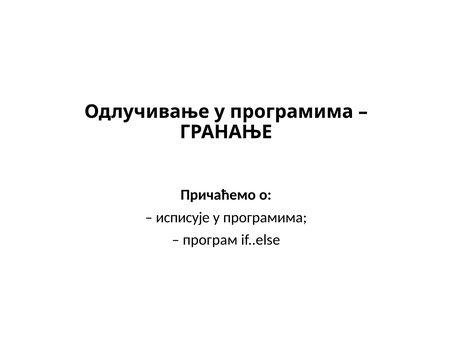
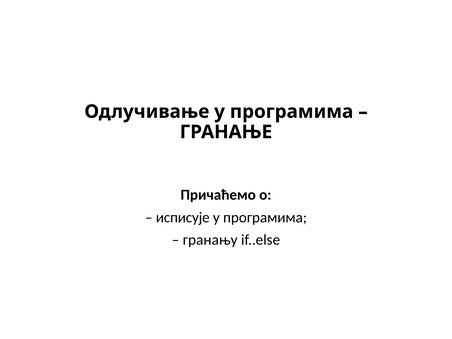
програм: програм -> гранању (210, 240)
